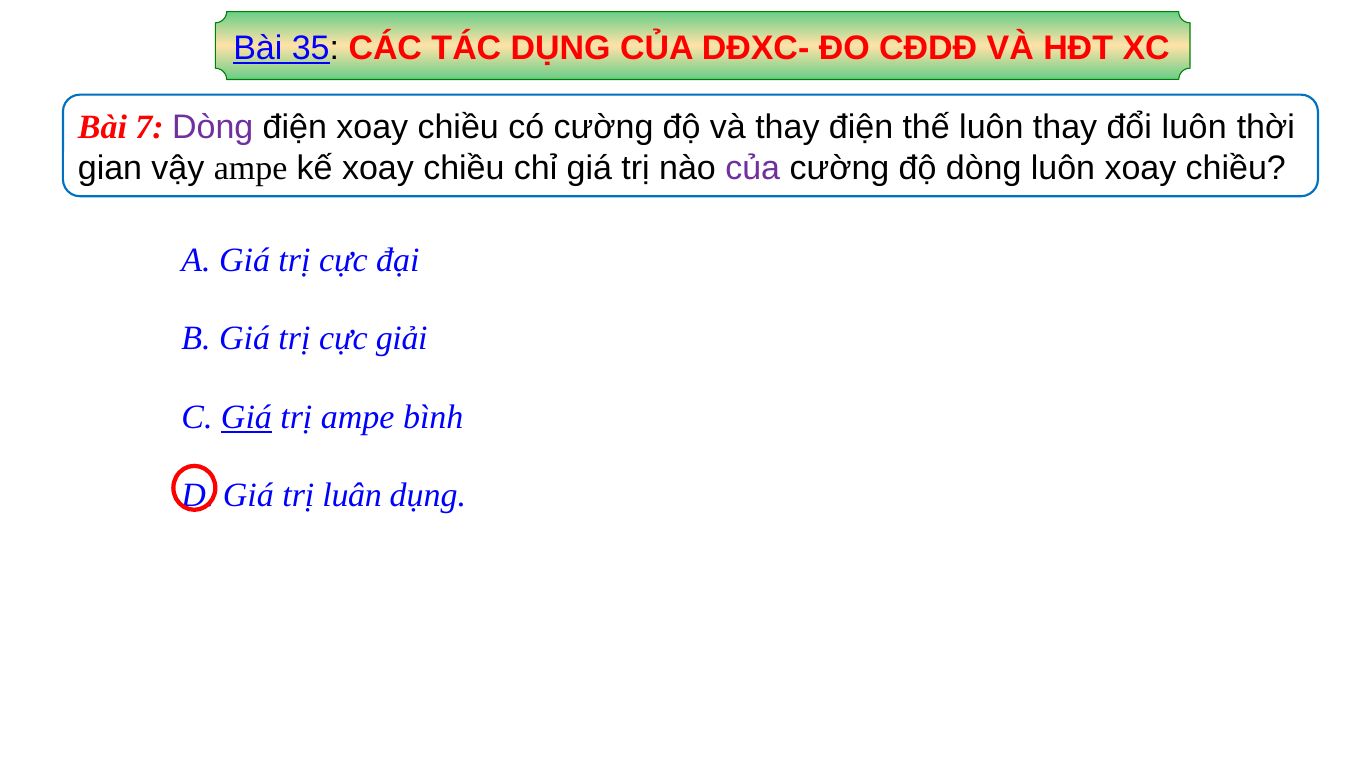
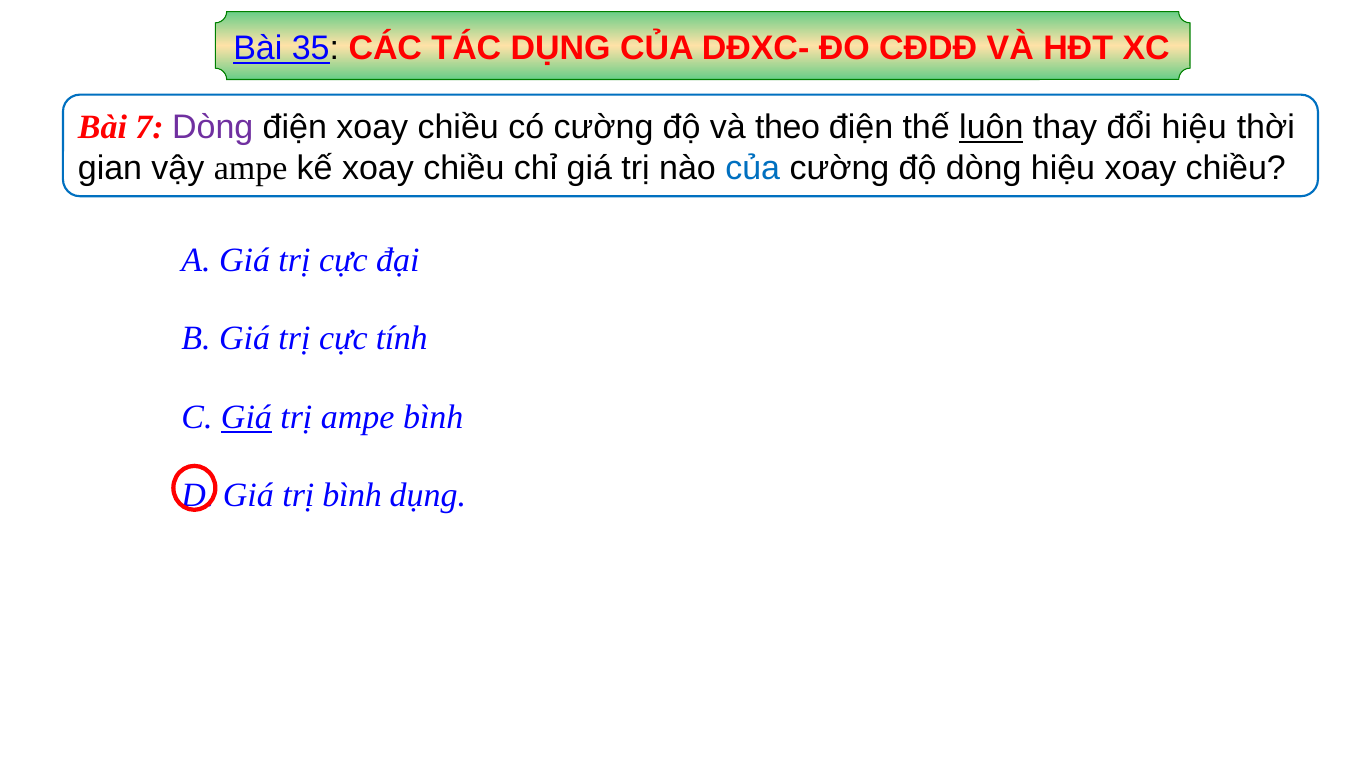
và thay: thay -> theo (788, 127)
luôn underline: none -> present (991, 127)
đổi luôn: luôn -> hiệu (1194, 127)
của colour: purple -> blue (753, 168)
dòng luôn: luôn -> hiệu (1063, 168)
giải: giải -> tính (402, 338)
trị luân: luân -> bình (352, 495)
